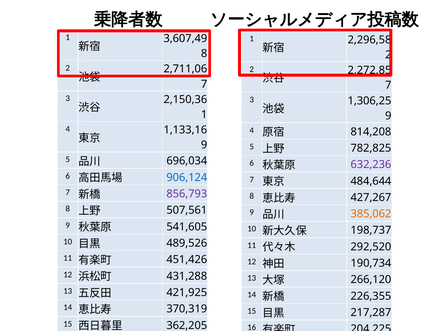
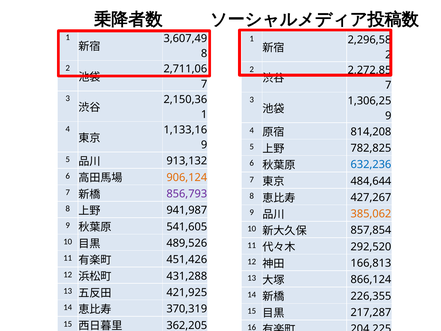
696,034: 696,034 -> 913,132 (187, 161)
632,236 colour: purple -> blue (371, 164)
906,124 colour: blue -> orange (187, 177)
507,561: 507,561 -> 941,987 (187, 210)
198,737: 198,737 -> 857,854 (371, 230)
190,734: 190,734 -> 166,813 (371, 263)
266,120: 266,120 -> 866,124 (371, 279)
